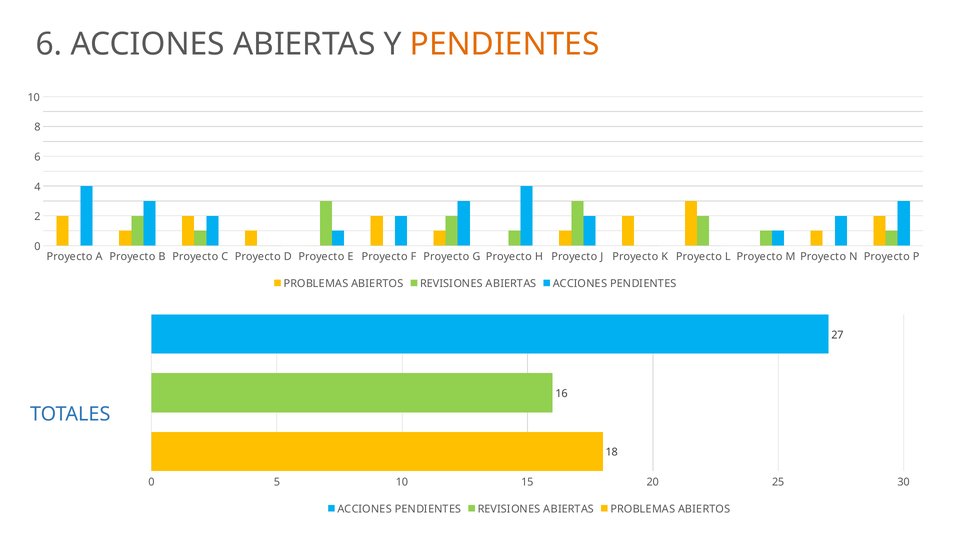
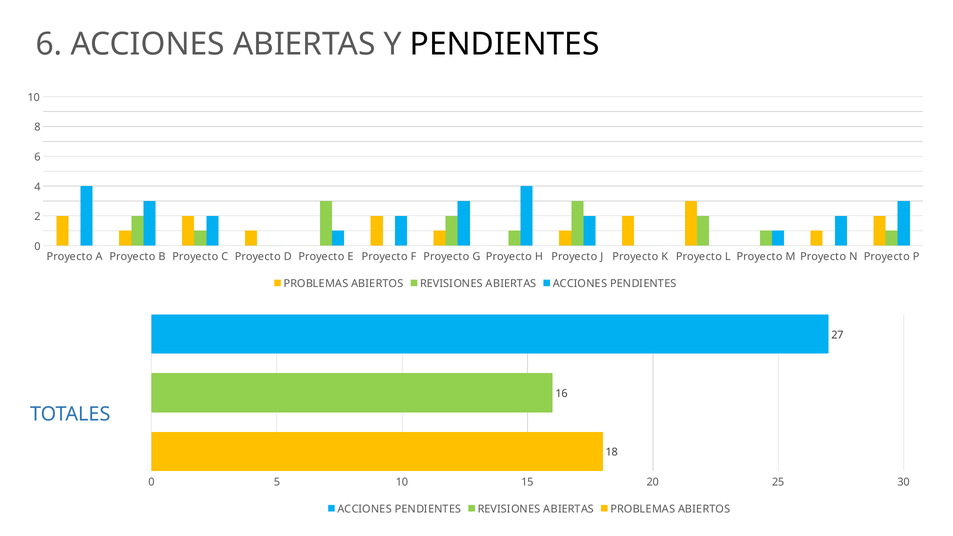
PENDIENTES colour: orange -> black (505, 44)
